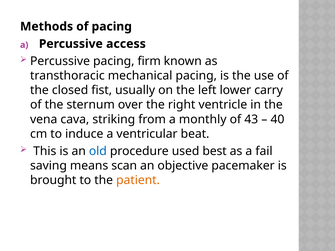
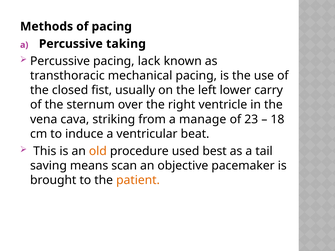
access: access -> taking (126, 44)
firm: firm -> lack (149, 61)
monthly: monthly -> manage (203, 119)
43: 43 -> 23 (251, 119)
40: 40 -> 18 (277, 119)
old colour: blue -> orange (98, 151)
fail: fail -> tail (264, 151)
